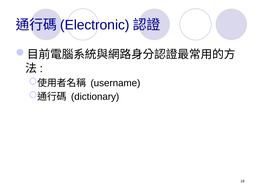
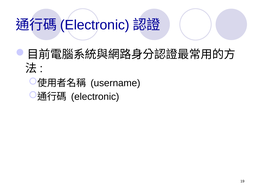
dictionary: dictionary -> electronic (95, 97)
